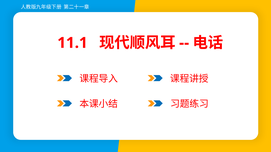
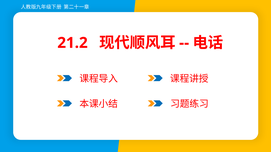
11.1: 11.1 -> 21.2 (73, 43)
